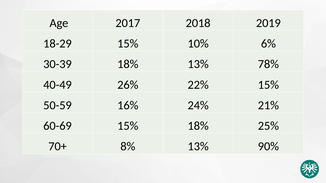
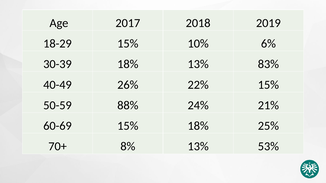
78%: 78% -> 83% (268, 64)
16%: 16% -> 88% (128, 106)
90%: 90% -> 53% (268, 147)
